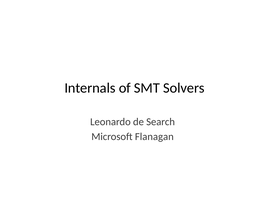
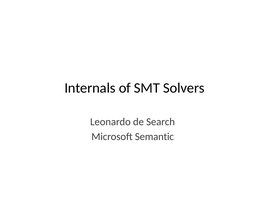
Flanagan: Flanagan -> Semantic (154, 137)
